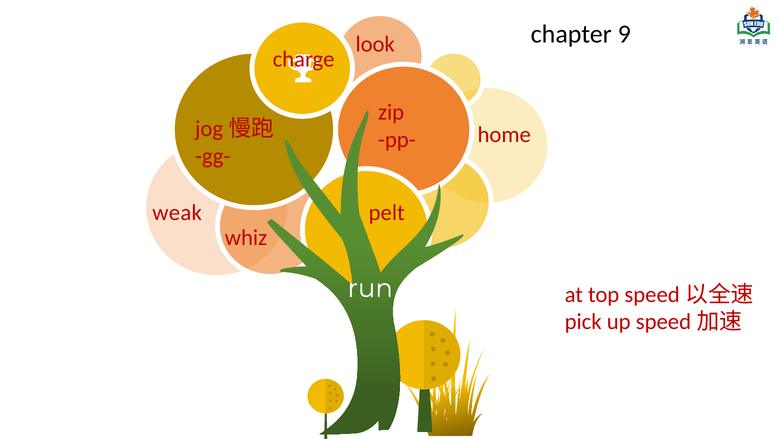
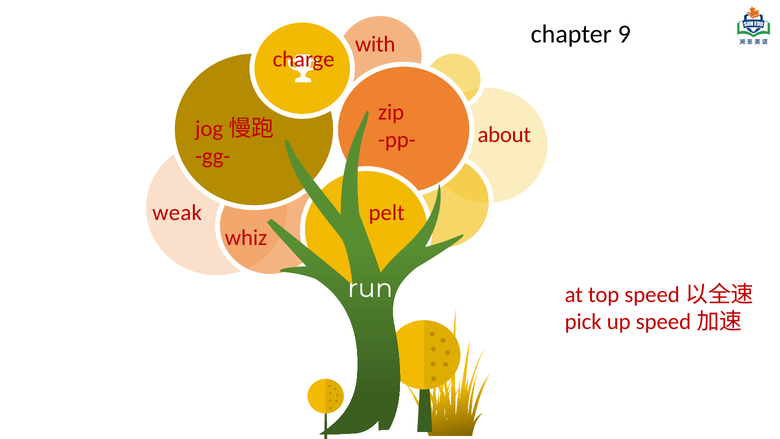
look: look -> with (375, 44)
home: home -> about (504, 134)
